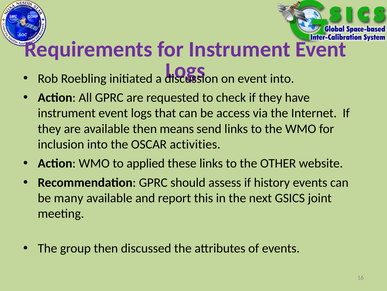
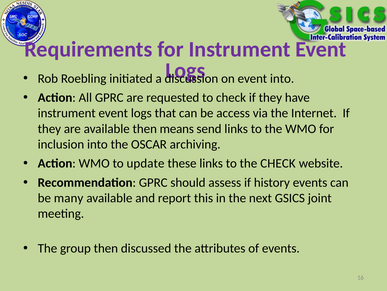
activities: activities -> archiving (195, 144)
applied: applied -> update (146, 163)
the OTHER: OTHER -> CHECK (278, 163)
